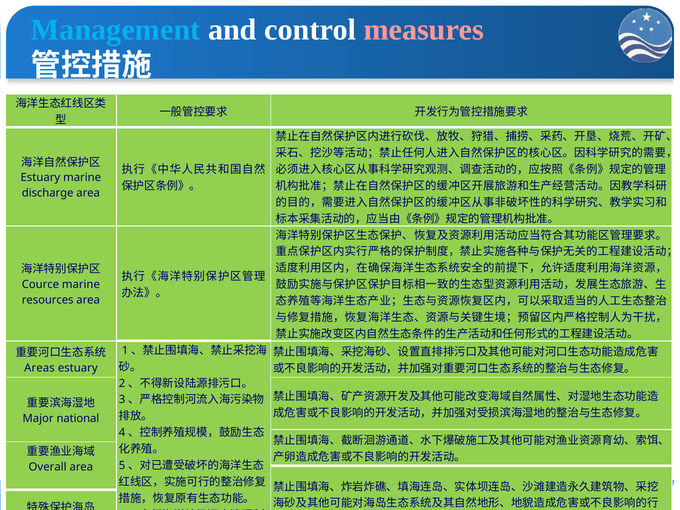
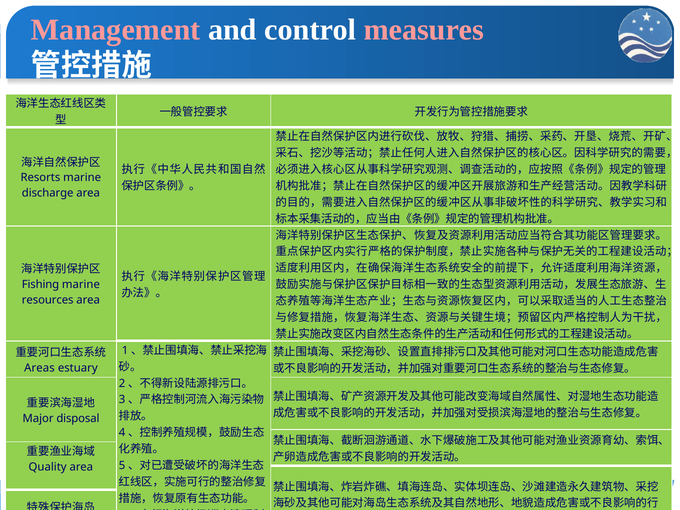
Management colour: light blue -> pink (116, 30)
Estuary: Estuary -> Resorts (40, 178)
Cource: Cource -> Fishing (40, 285)
national: national -> disposal (78, 418)
Overall: Overall -> Quality (48, 467)
